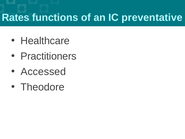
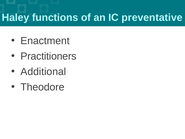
Rates: Rates -> Haley (16, 17)
Healthcare: Healthcare -> Enactment (45, 41)
Accessed: Accessed -> Additional (43, 72)
